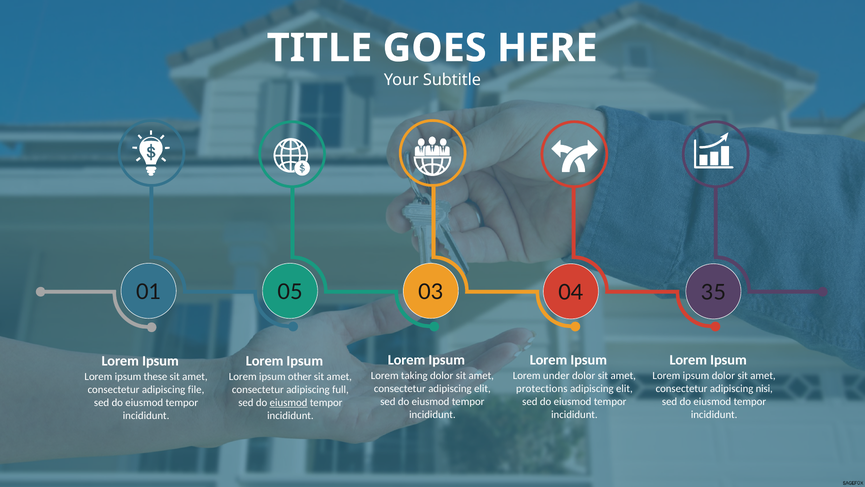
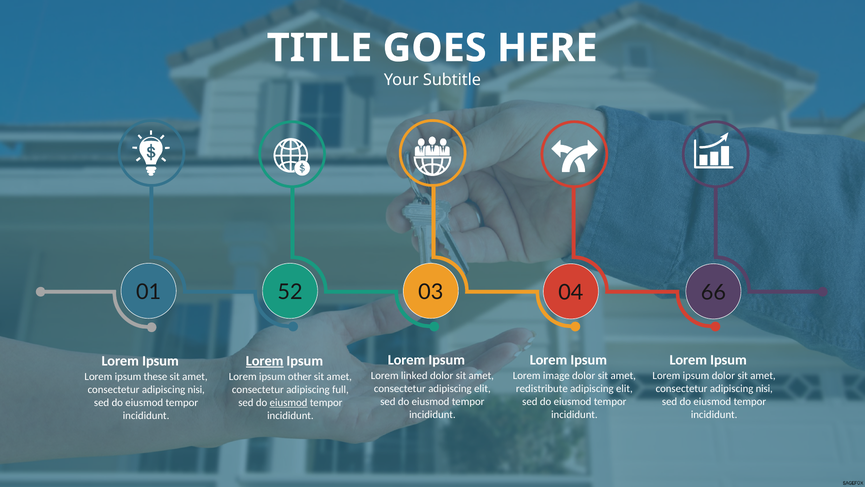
05: 05 -> 52 (290, 292)
35: 35 -> 66 (713, 293)
Lorem underline: none -> present (265, 361)
taking: taking -> linked (414, 375)
under: under -> image (556, 375)
protections: protections -> redistribute (542, 388)
file: file -> nisi (196, 389)
